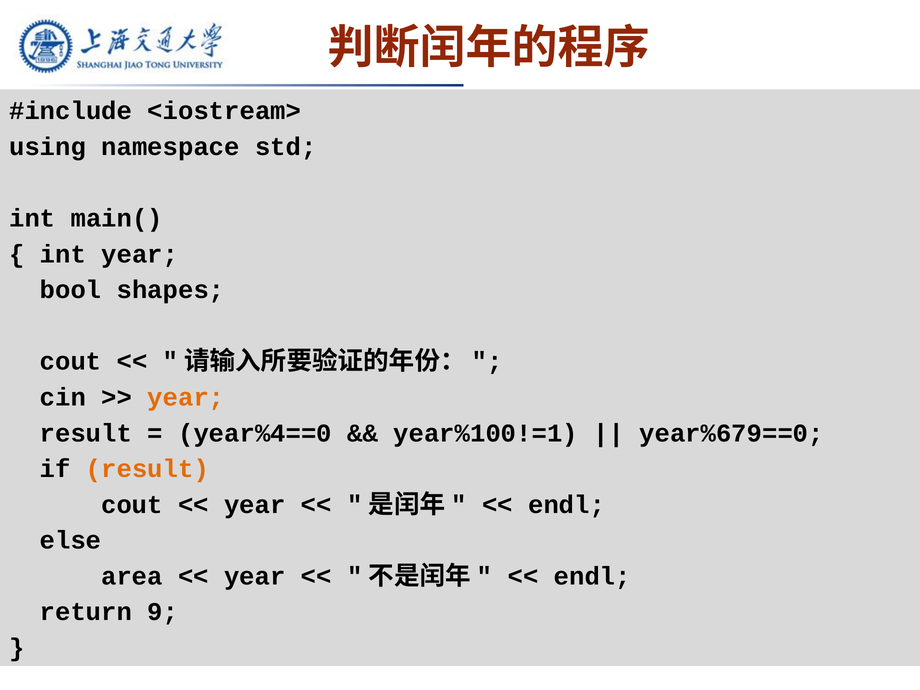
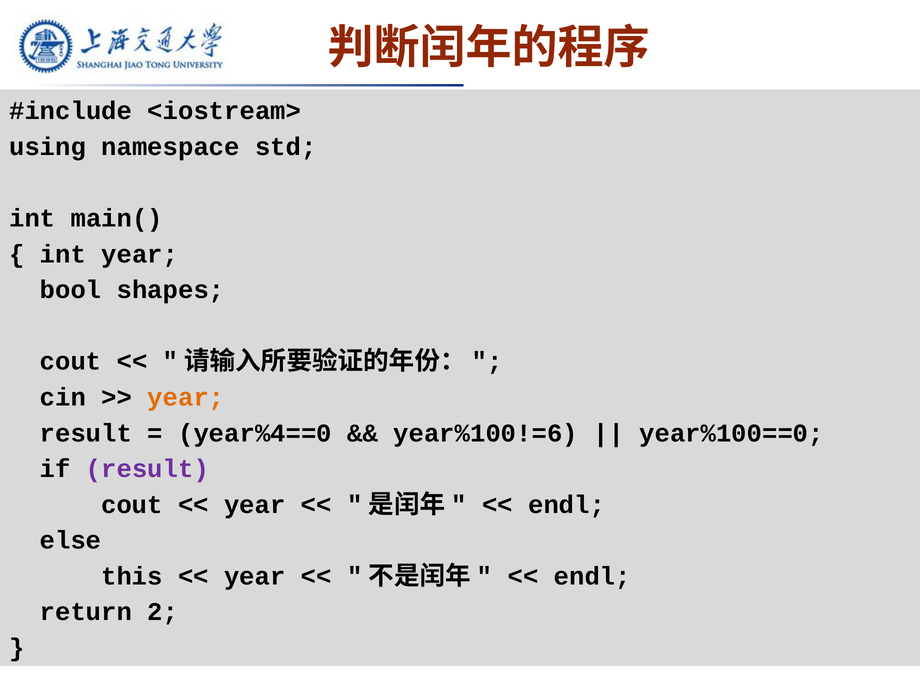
year%100!=1: year%100!=1 -> year%100!=6 (486, 433)
year%679==0: year%679==0 -> year%100==0 (731, 433)
result colour: orange -> purple (147, 469)
area: area -> this (132, 576)
9: 9 -> 2 (163, 612)
